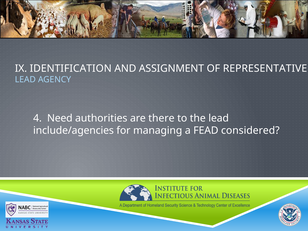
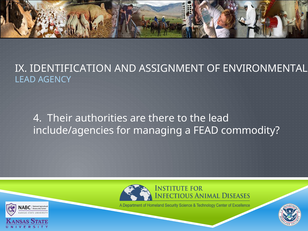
REPRESENTATIVE: REPRESENTATIVE -> ENVIRONMENTAL (265, 68)
Need: Need -> Their (60, 118)
considered: considered -> commodity (250, 130)
